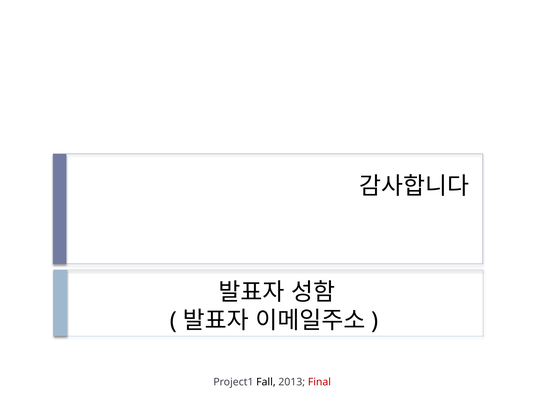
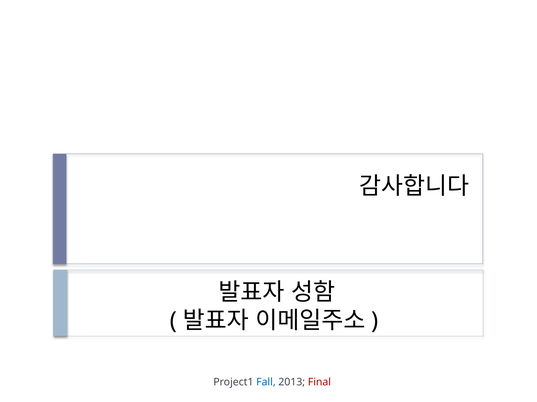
Fall colour: black -> blue (266, 383)
